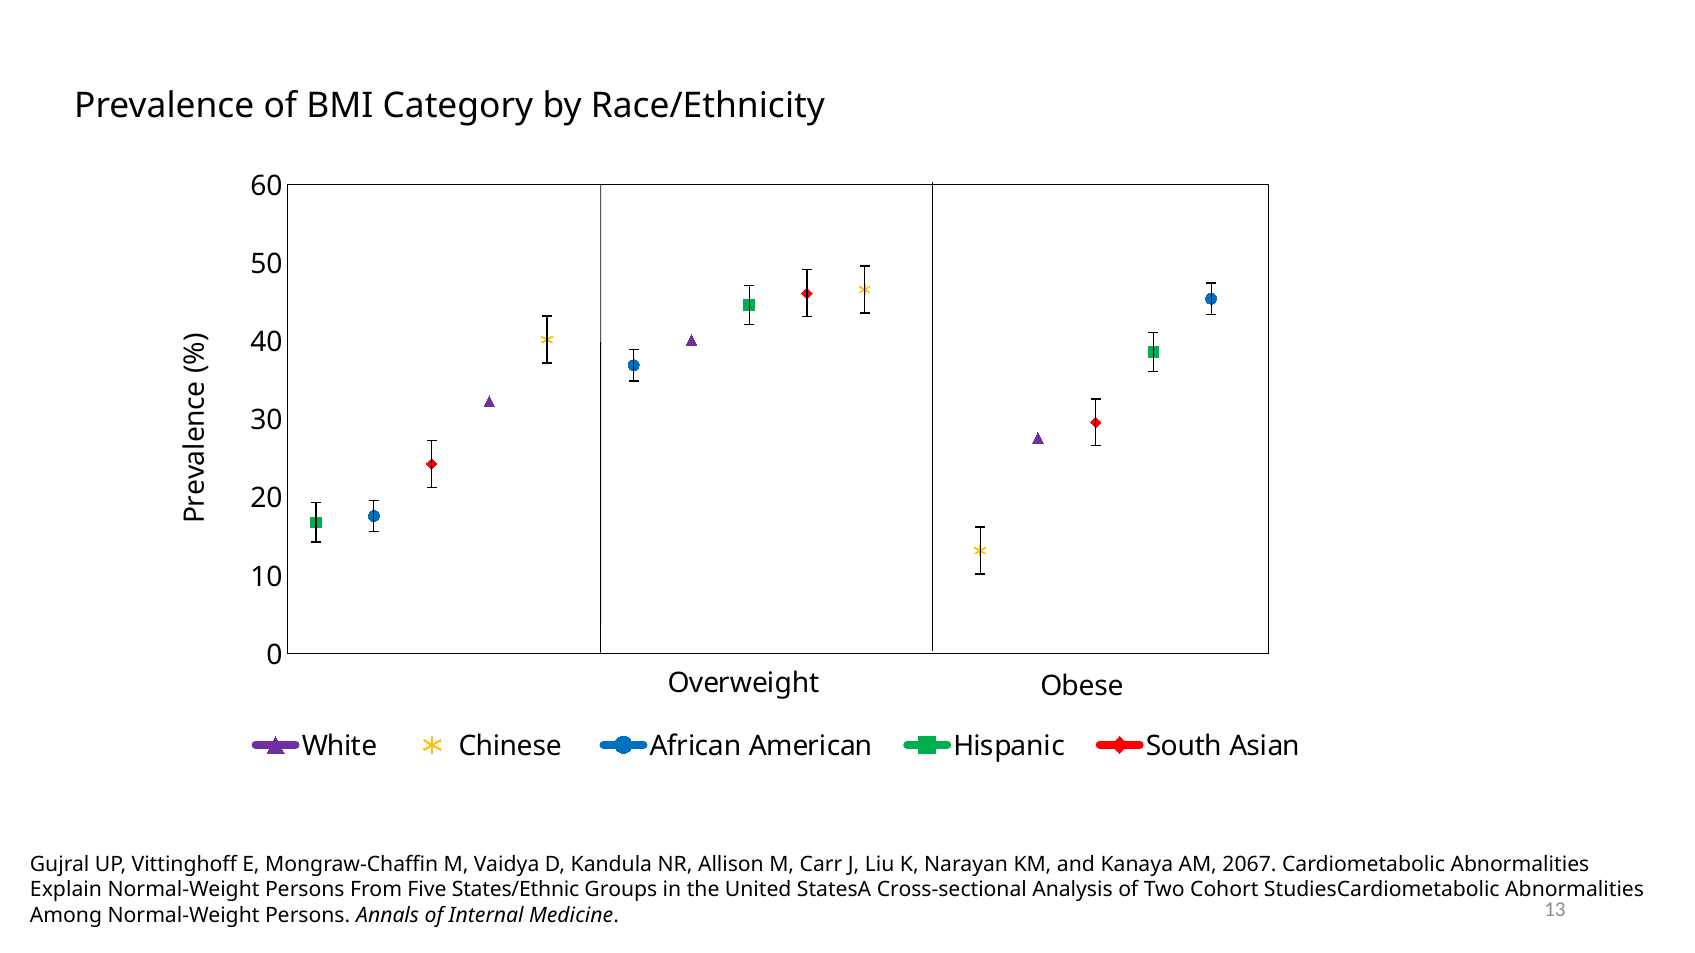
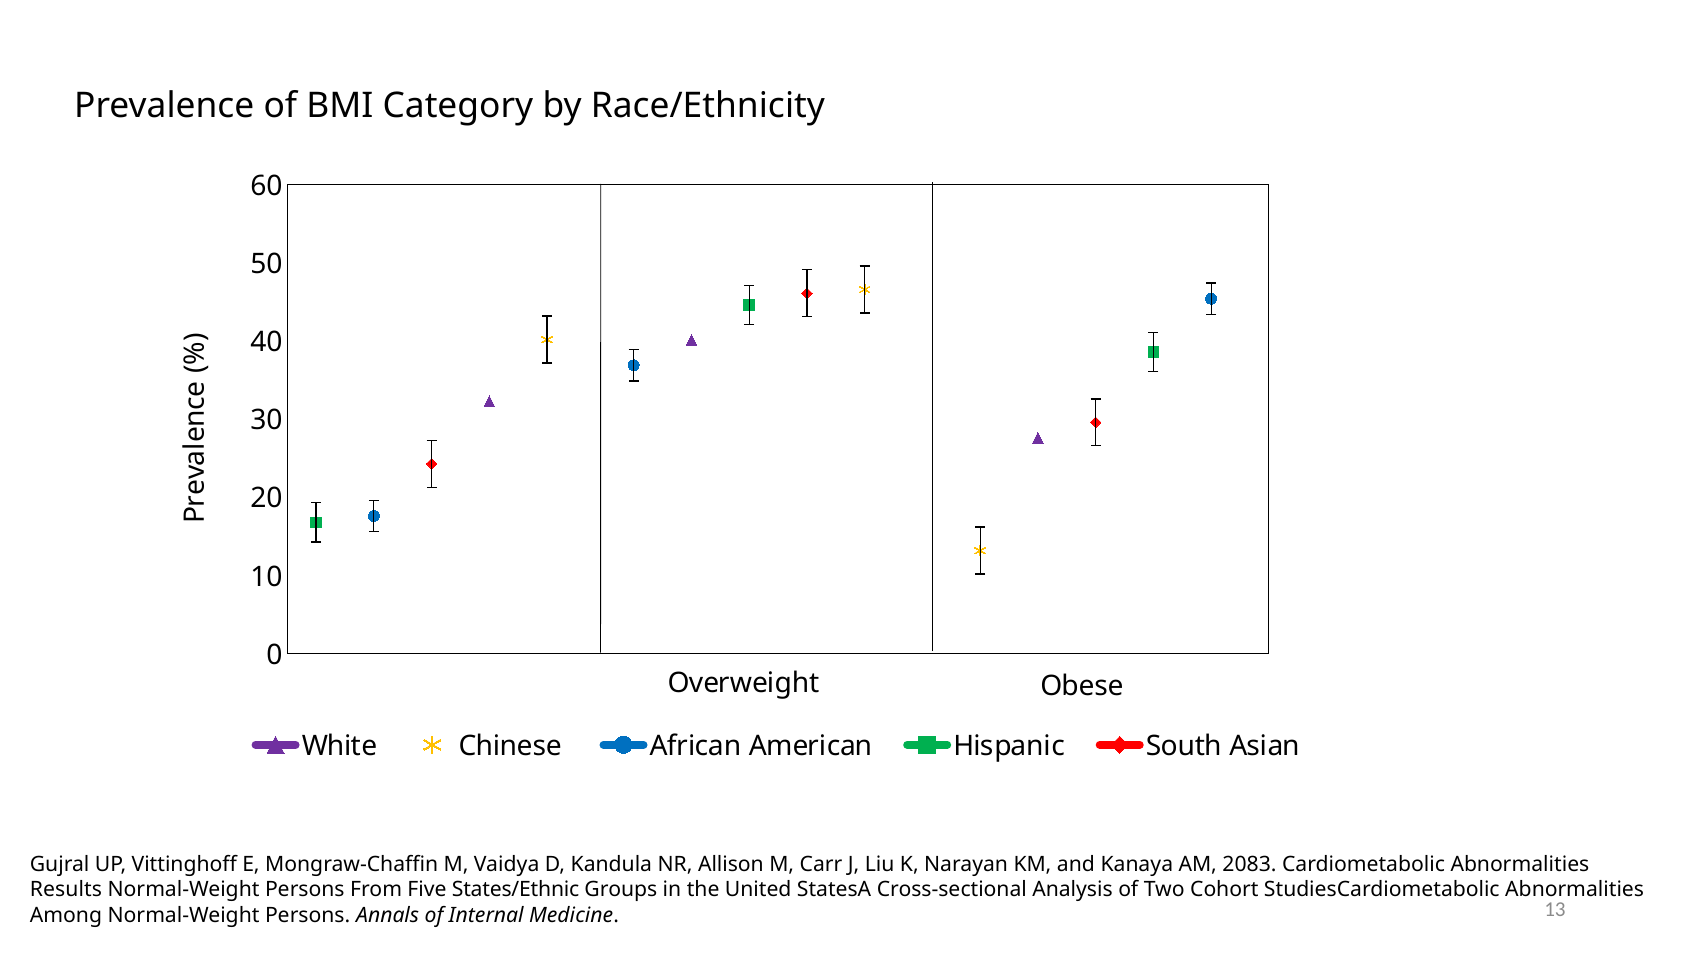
2067: 2067 -> 2083 (1249, 865)
Explain: Explain -> Results (66, 890)
